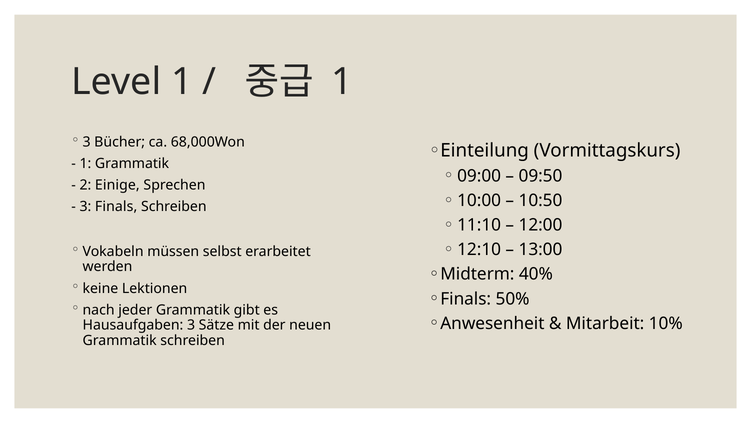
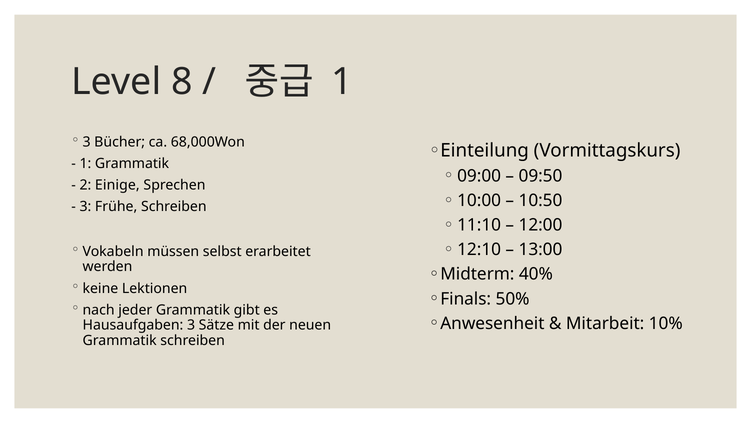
Level 1: 1 -> 8 (182, 82)
3 Finals: Finals -> Frühe (116, 206)
